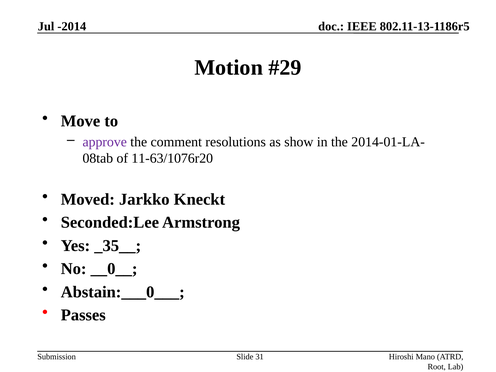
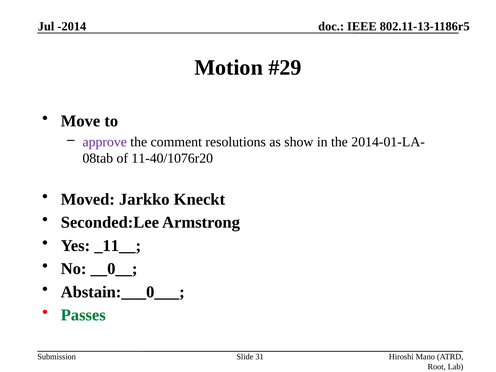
11-63/1076r20: 11-63/1076r20 -> 11-40/1076r20 (172, 158)
_35__: _35__ -> _11__ (118, 246)
Passes colour: black -> green (83, 315)
